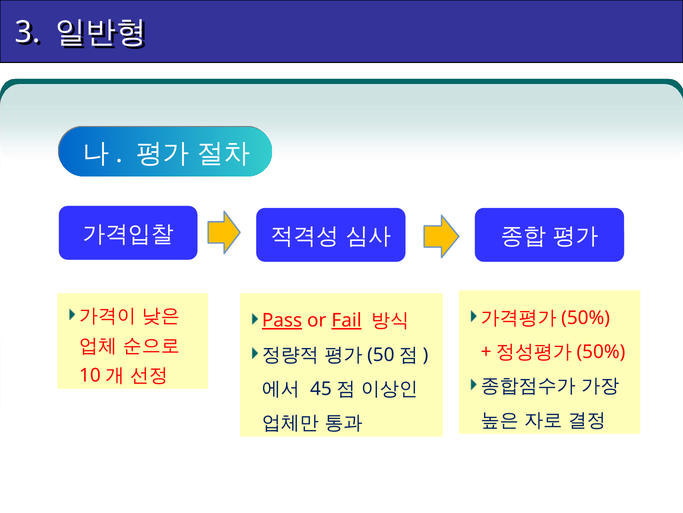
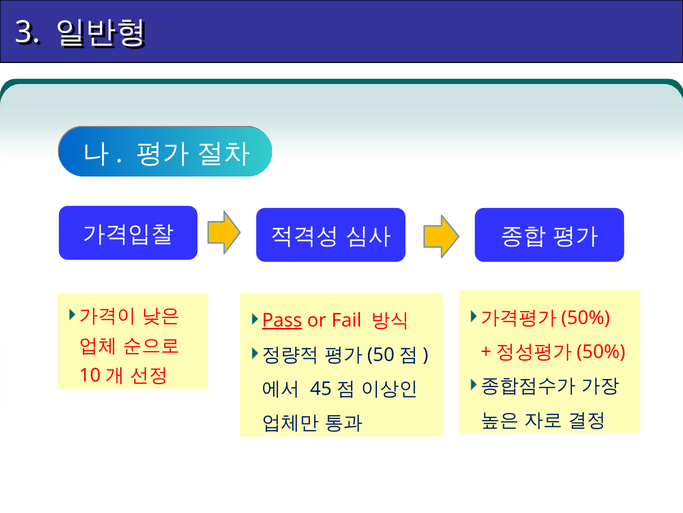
Fail underline: present -> none (347, 320)
